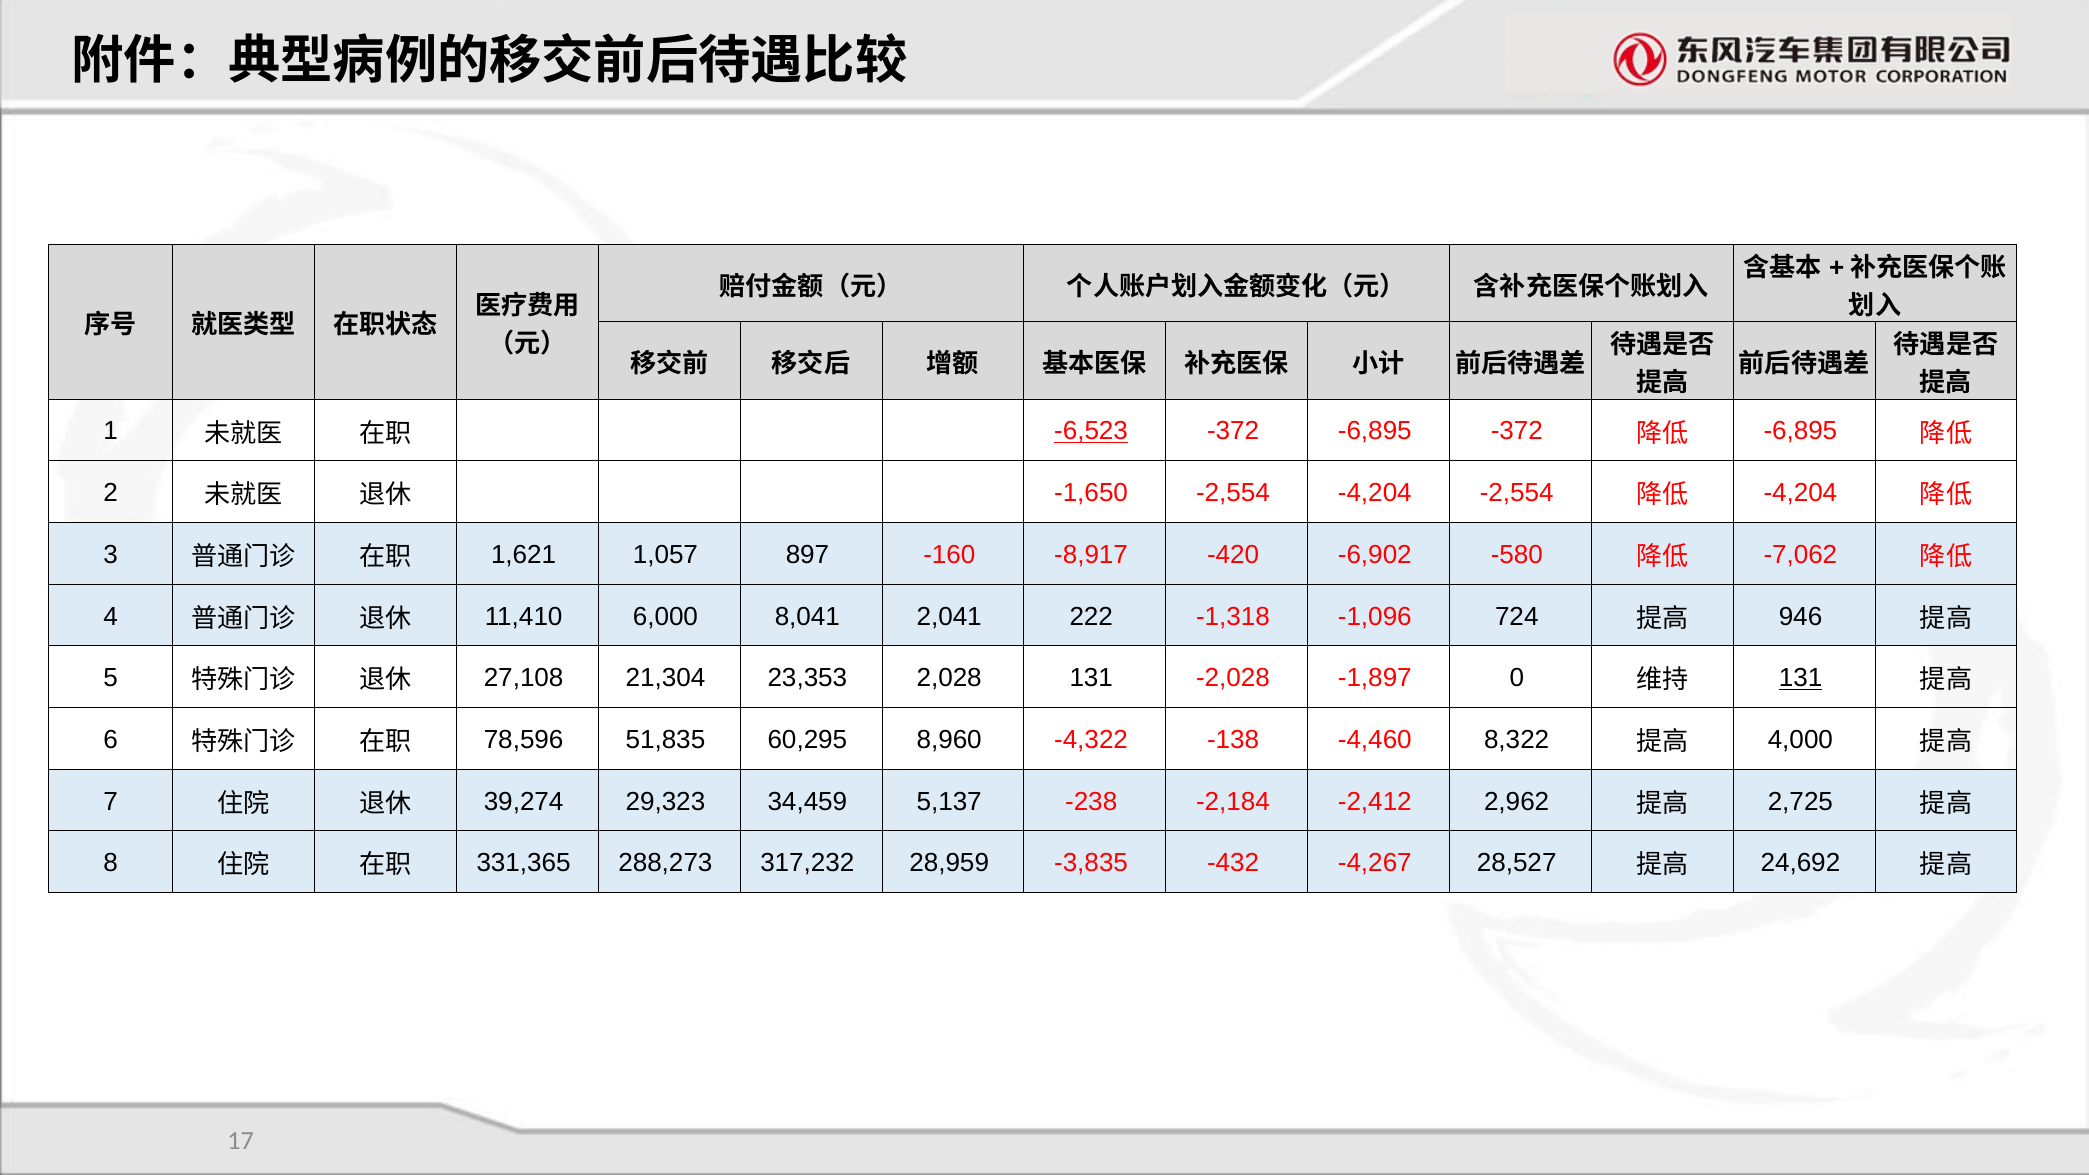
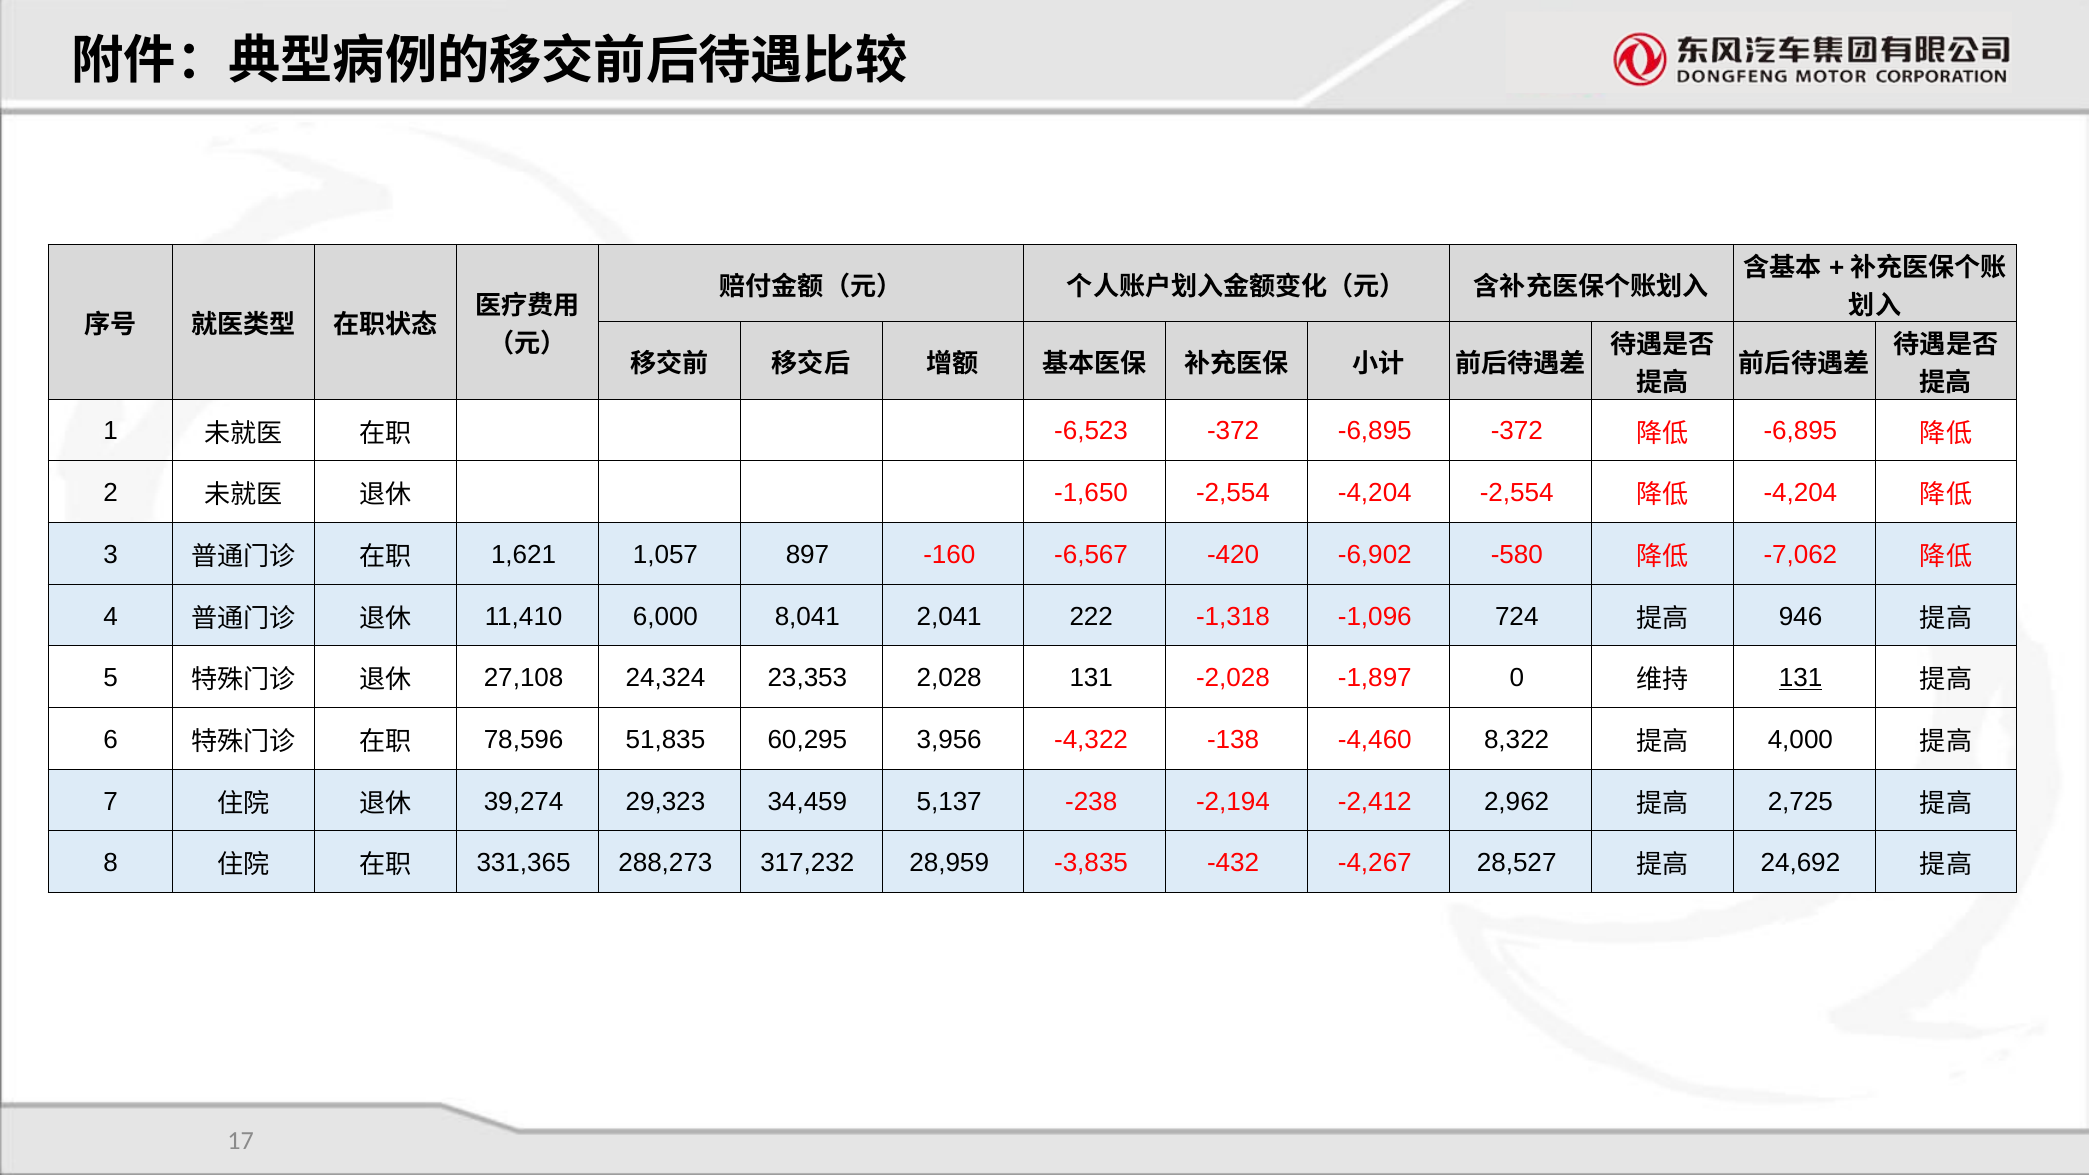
-6,523 underline: present -> none (1091, 431)
-8,917: -8,917 -> -6,567 (1091, 555)
21,304: 21,304 -> 24,324 (666, 678)
8,960: 8,960 -> 3,956 (949, 740)
-2,184: -2,184 -> -2,194 (1233, 801)
